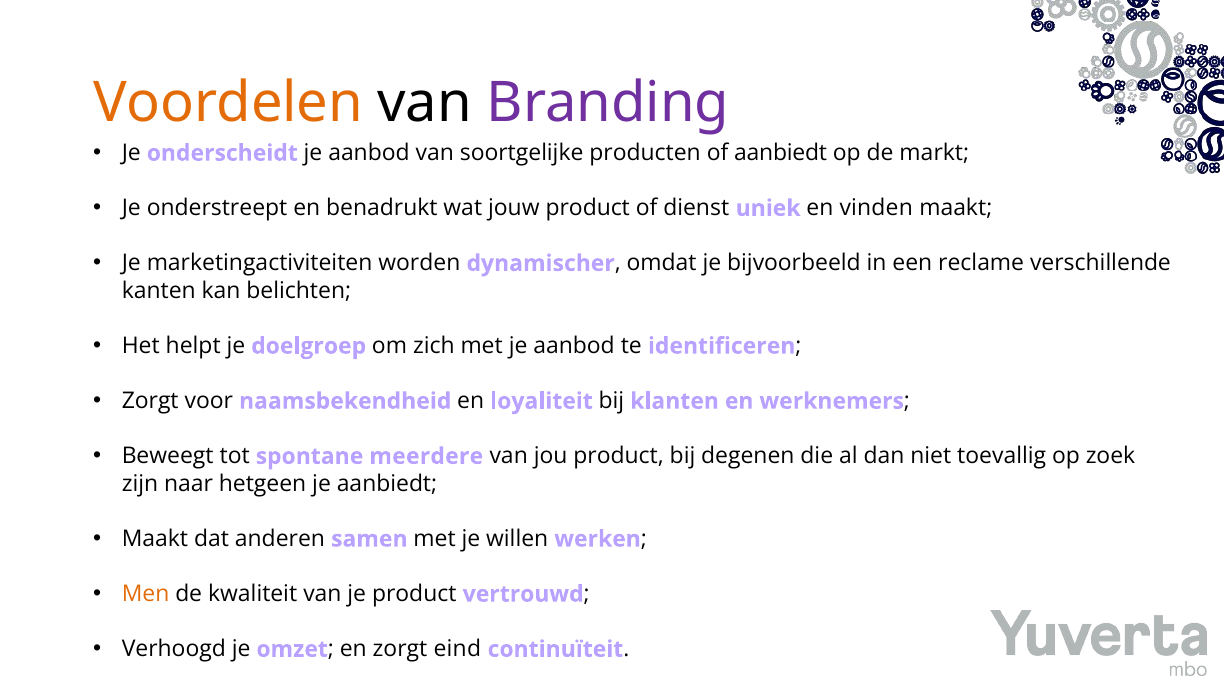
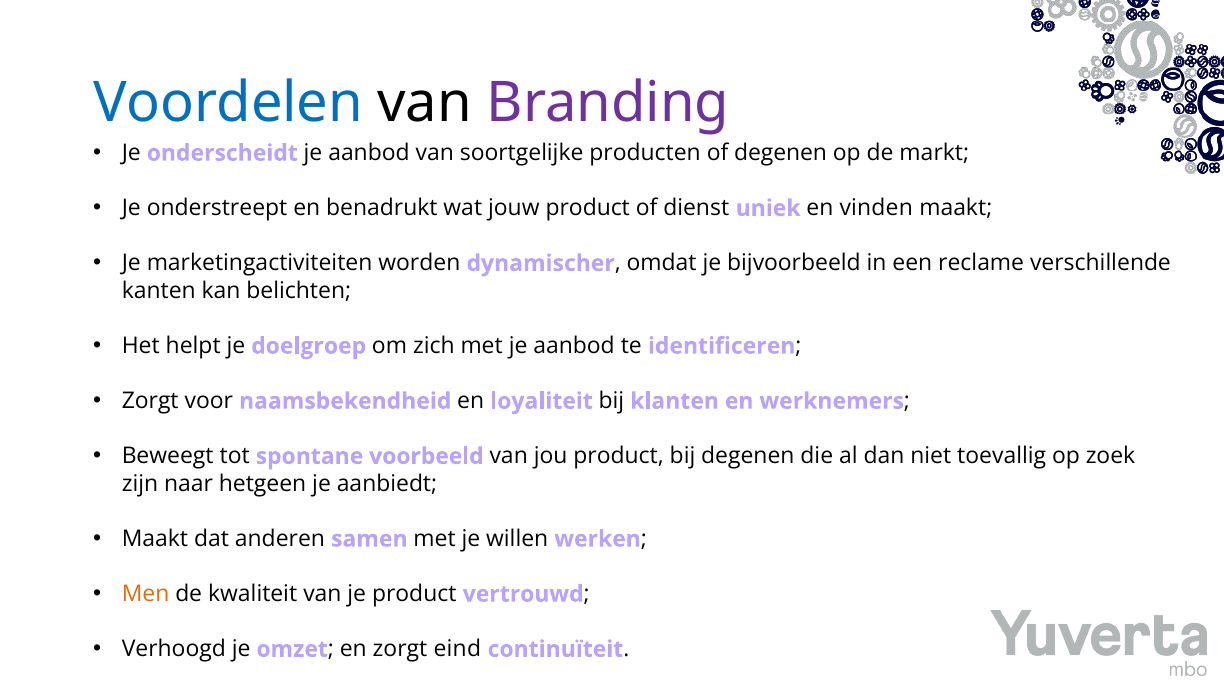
Voordelen colour: orange -> blue (228, 103)
of aanbiedt: aanbiedt -> degenen (781, 153)
meerdere: meerdere -> voorbeeld (426, 456)
